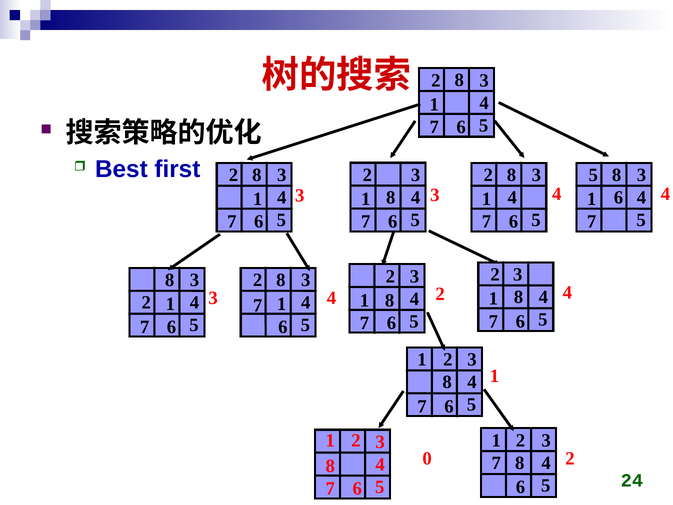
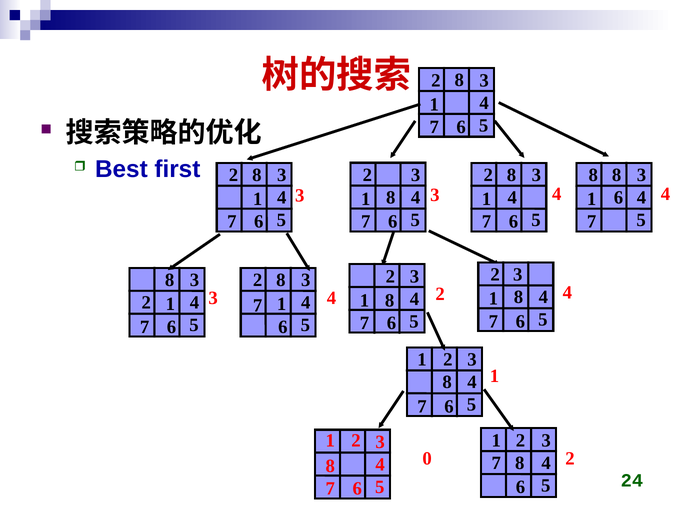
3 5: 5 -> 8 (593, 175)
